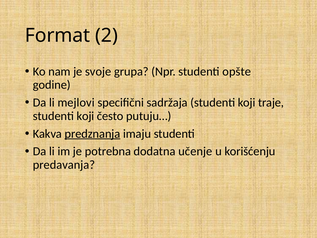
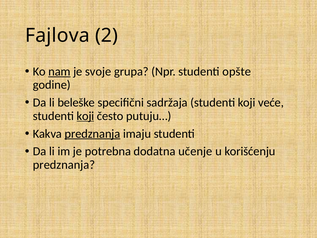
Format: Format -> Fajlova (57, 36)
nam underline: none -> present (59, 71)
mejlovi: mejlovi -> beleške (76, 103)
traje: traje -> veće (271, 103)
koji underline: none -> present (85, 116)
predavanja: predavanja -> predznanja (64, 165)
